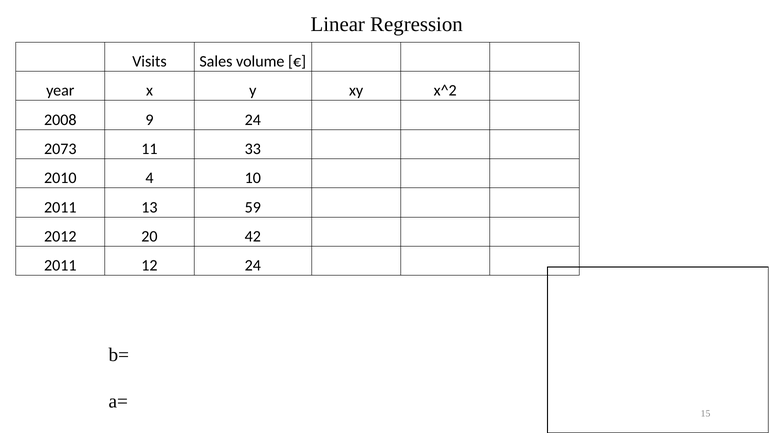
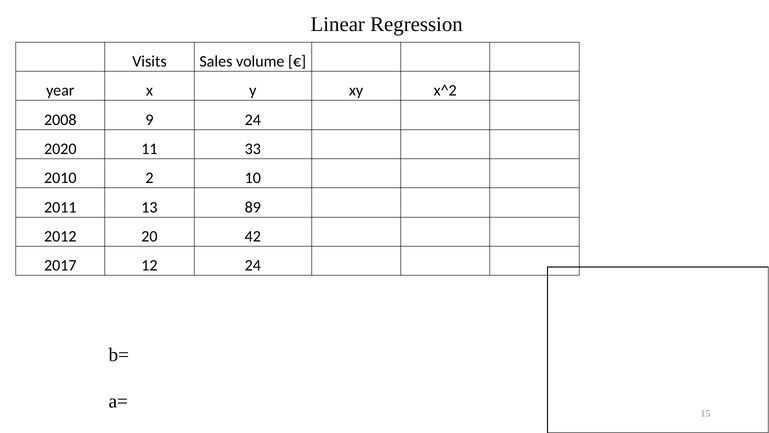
2073: 2073 -> 2020 (60, 149)
4: 4 -> 2 (150, 178)
59: 59 -> 89 (253, 207)
2011: 2011 -> 2017 (60, 265)
